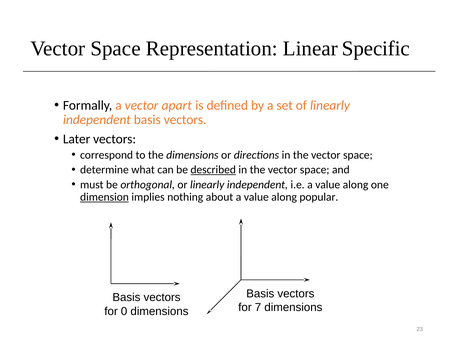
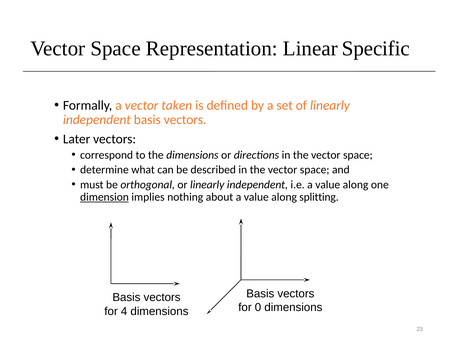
apart: apart -> taken (177, 105)
described underline: present -> none (213, 169)
popular: popular -> splitting (319, 197)
7: 7 -> 0 (258, 307)
0: 0 -> 4 (124, 311)
